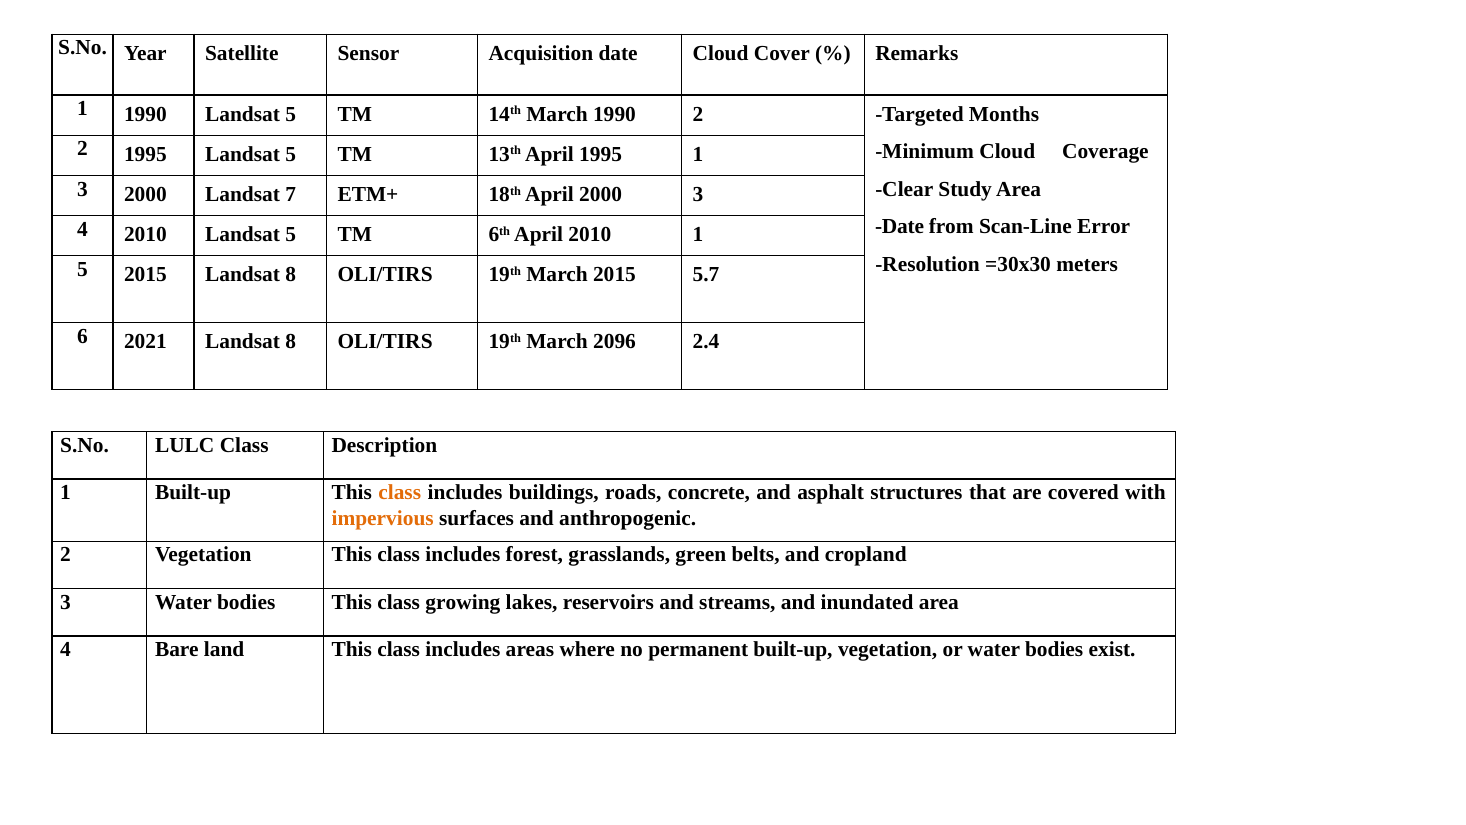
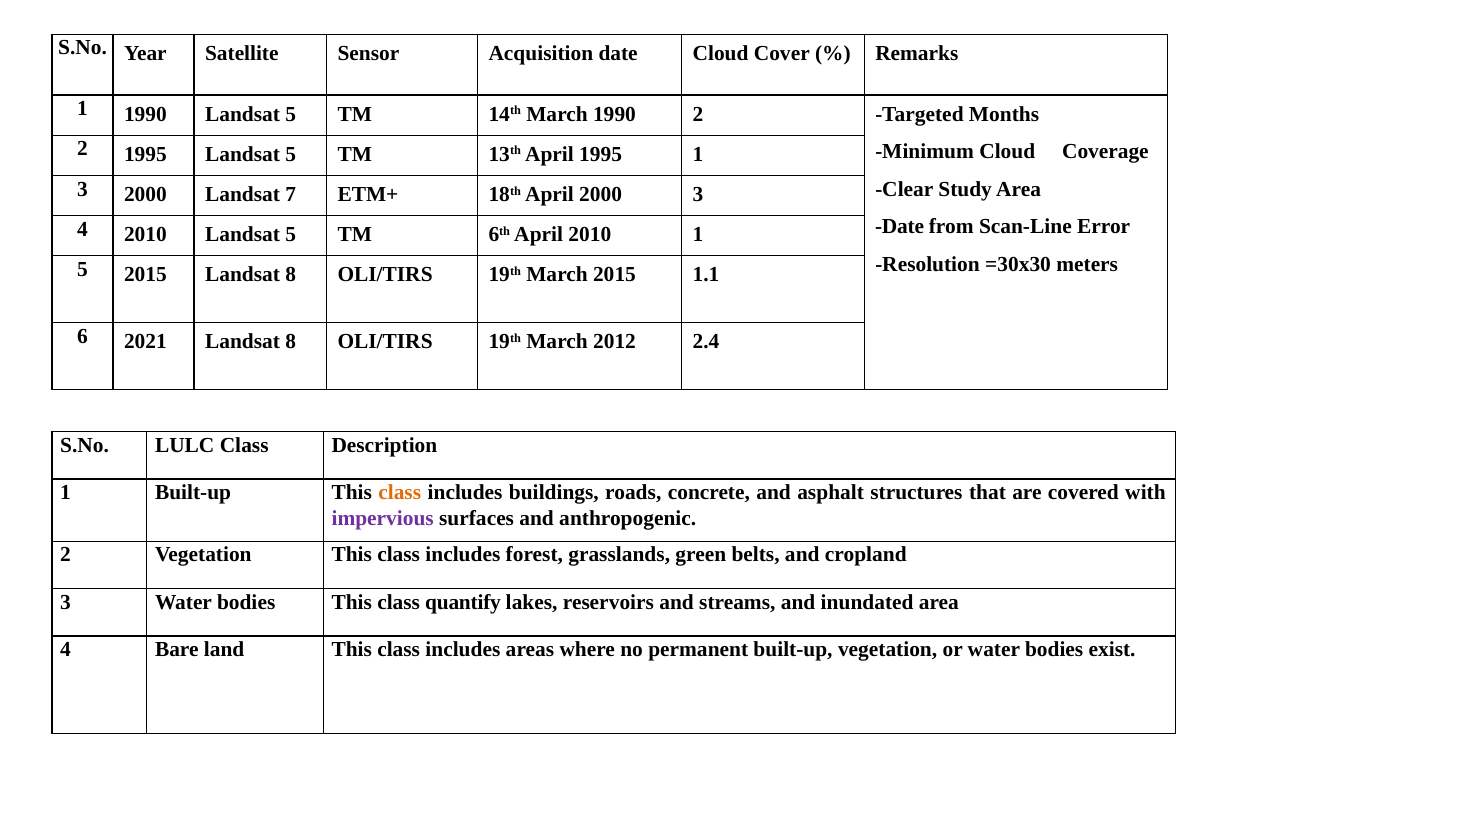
5.7: 5.7 -> 1.1 (706, 275)
2096: 2096 -> 2012 (615, 341)
impervious colour: orange -> purple (383, 518)
growing: growing -> quantify (463, 602)
